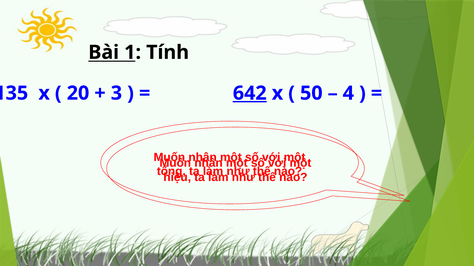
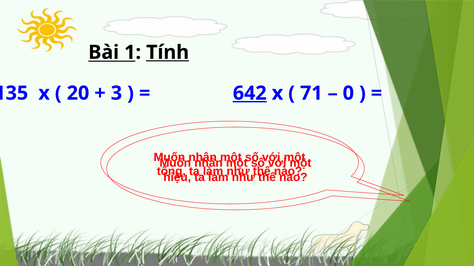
Tính underline: none -> present (168, 52)
50: 50 -> 71 (311, 93)
4: 4 -> 0 (348, 93)
